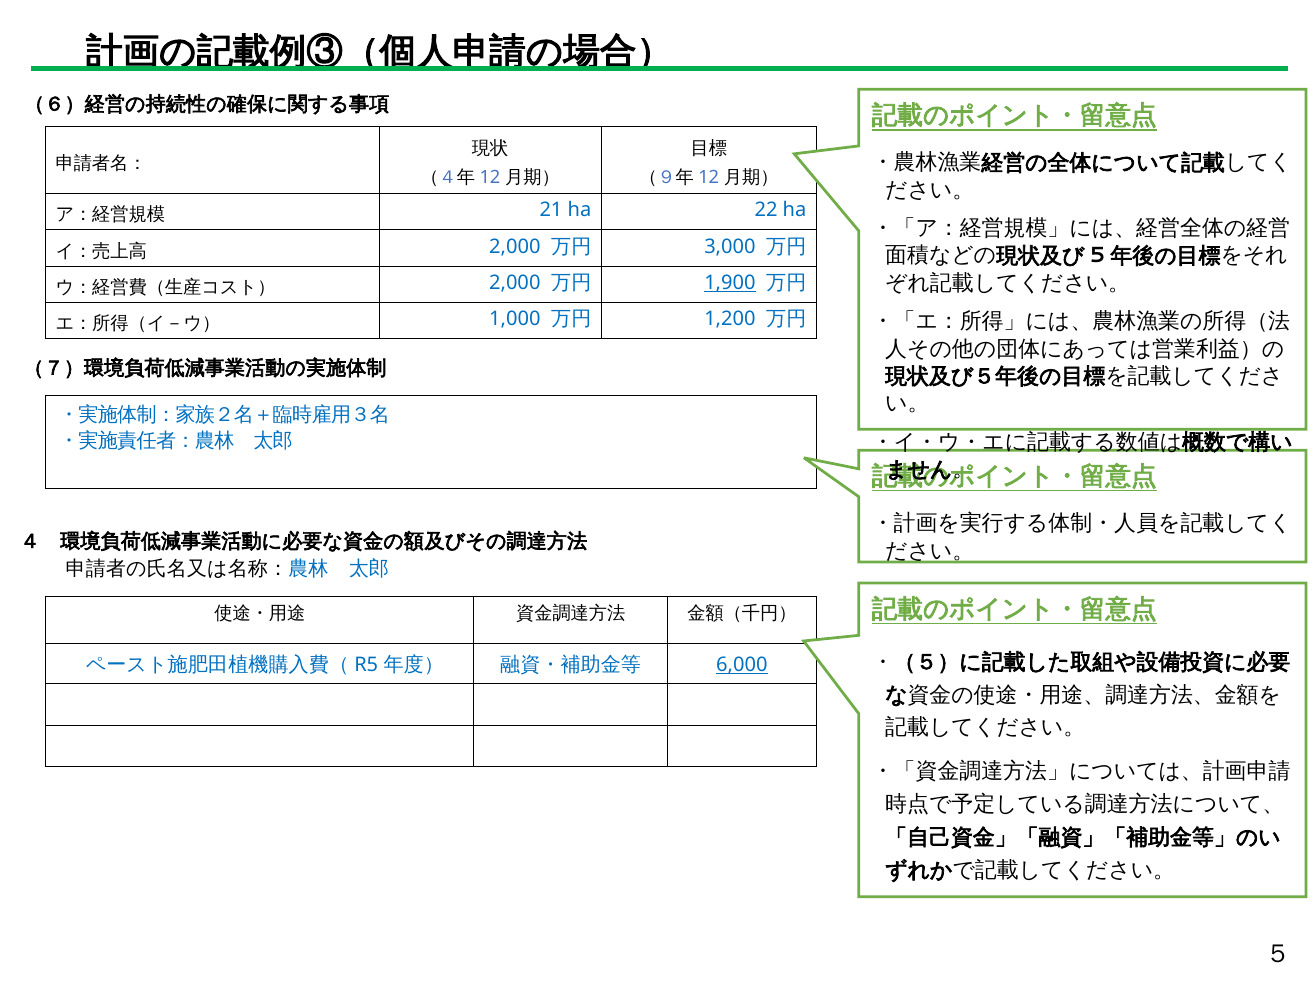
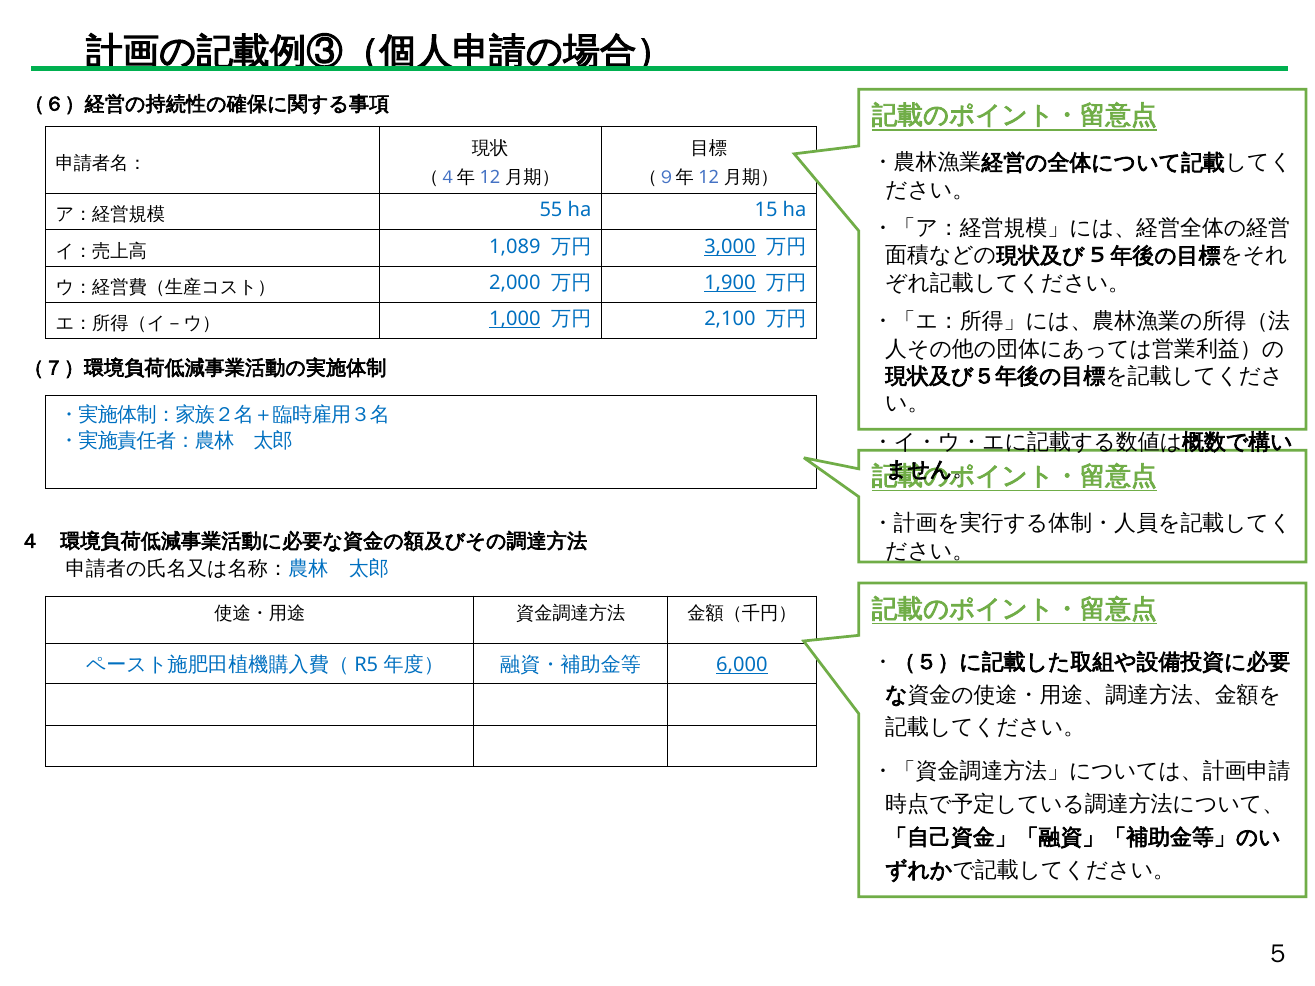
21: 21 -> 55 (551, 210)
22: 22 -> 15 (766, 210)
2,000: 2,000 -> 1,089 (515, 247)
3,000 underline: none -> present (730, 247)
1,000 underline: none -> present (515, 319)
1,200: 1,200 -> 2,100 (730, 319)
